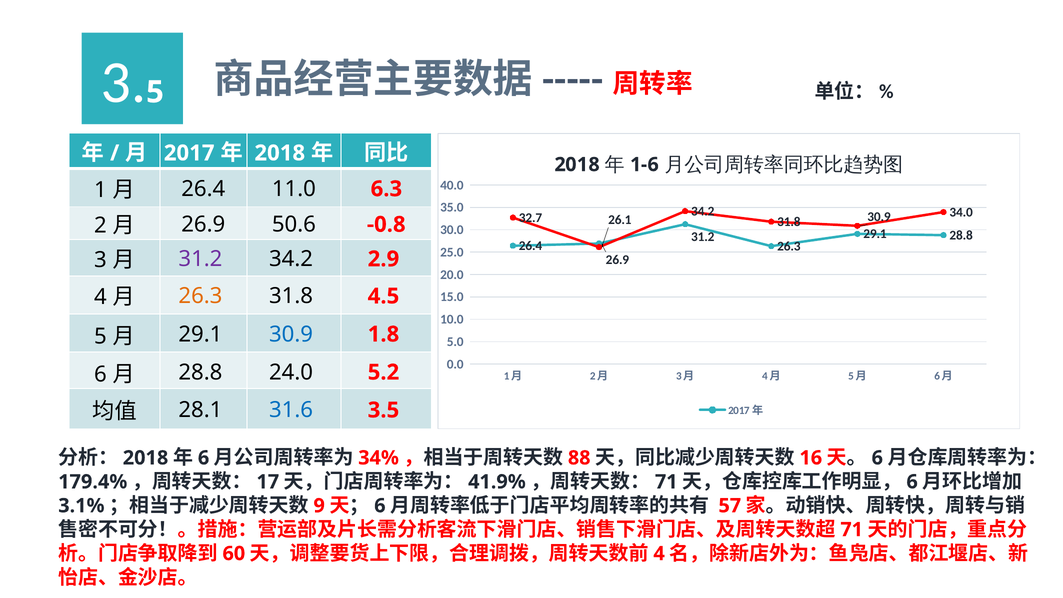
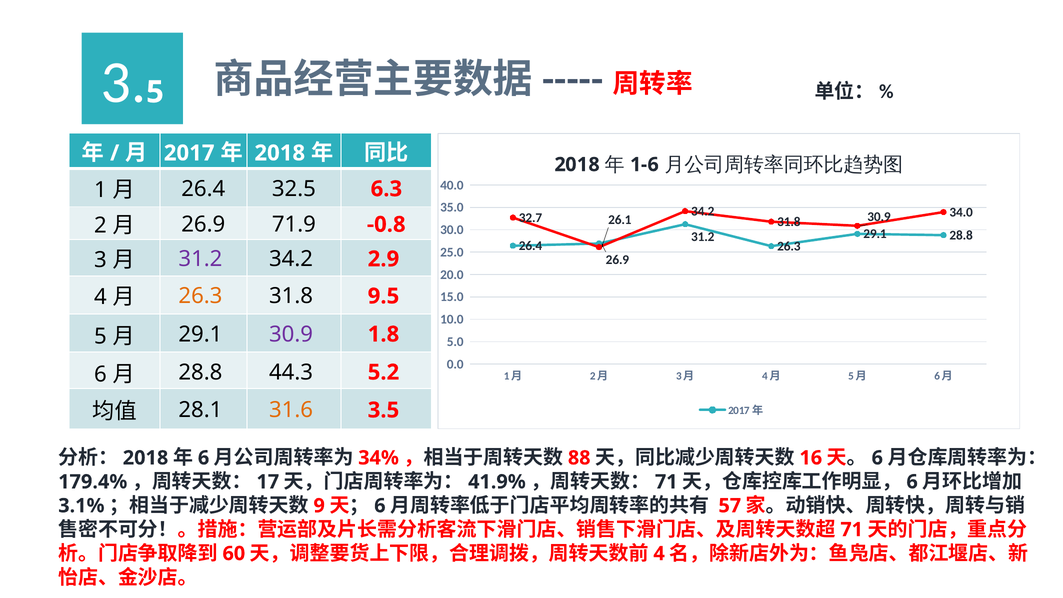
11.0: 11.0 -> 32.5 (294, 189)
50.6: 50.6 -> 71.9 (294, 224)
4.5: 4.5 -> 9.5 (383, 296)
30.9 colour: blue -> purple (291, 334)
24.0: 24.0 -> 44.3 (291, 372)
31.6 colour: blue -> orange (291, 410)
